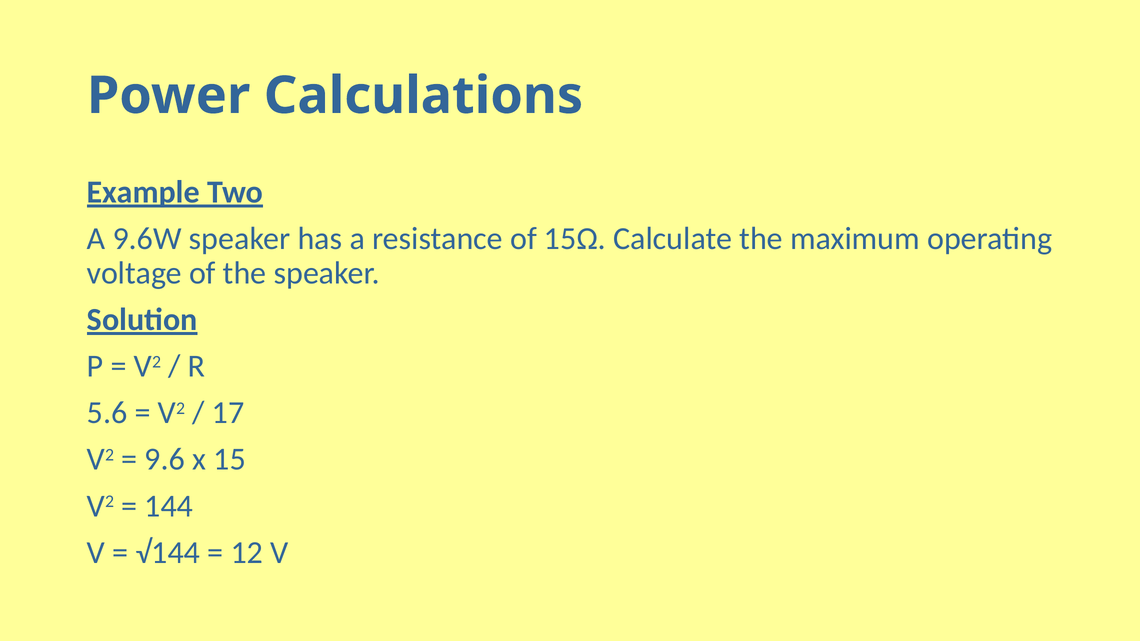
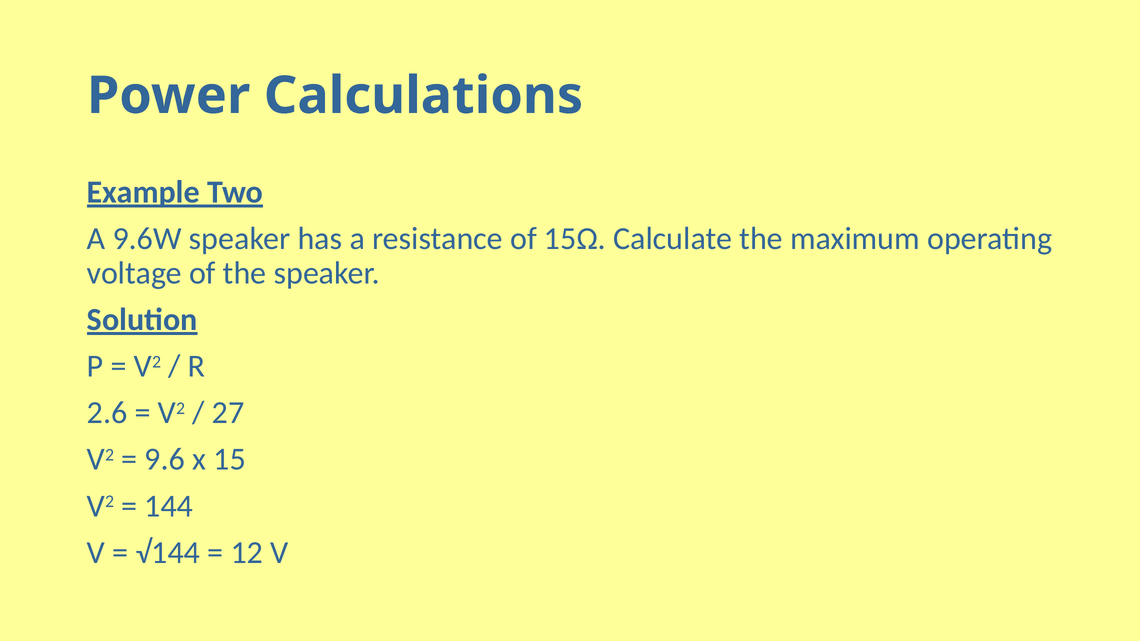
5.6: 5.6 -> 2.6 (107, 413)
17: 17 -> 27 (228, 413)
